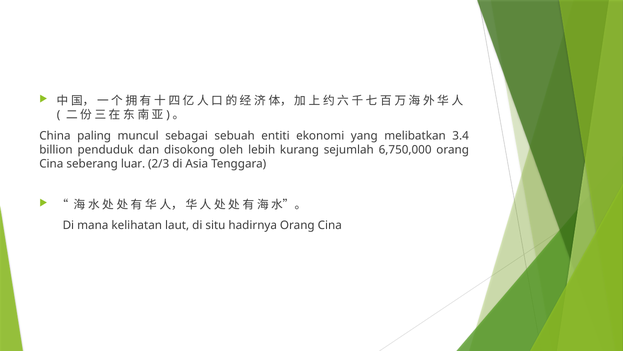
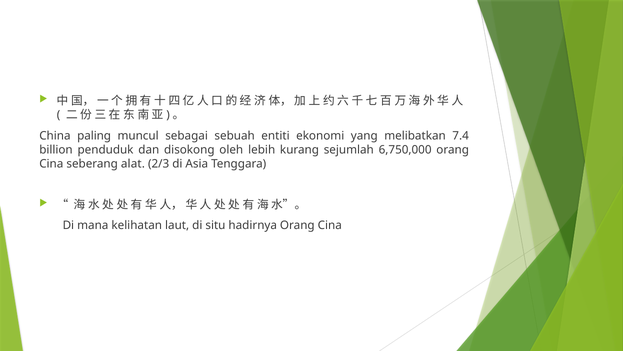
3.4: 3.4 -> 7.4 (461, 135)
luar: luar -> alat (133, 163)
